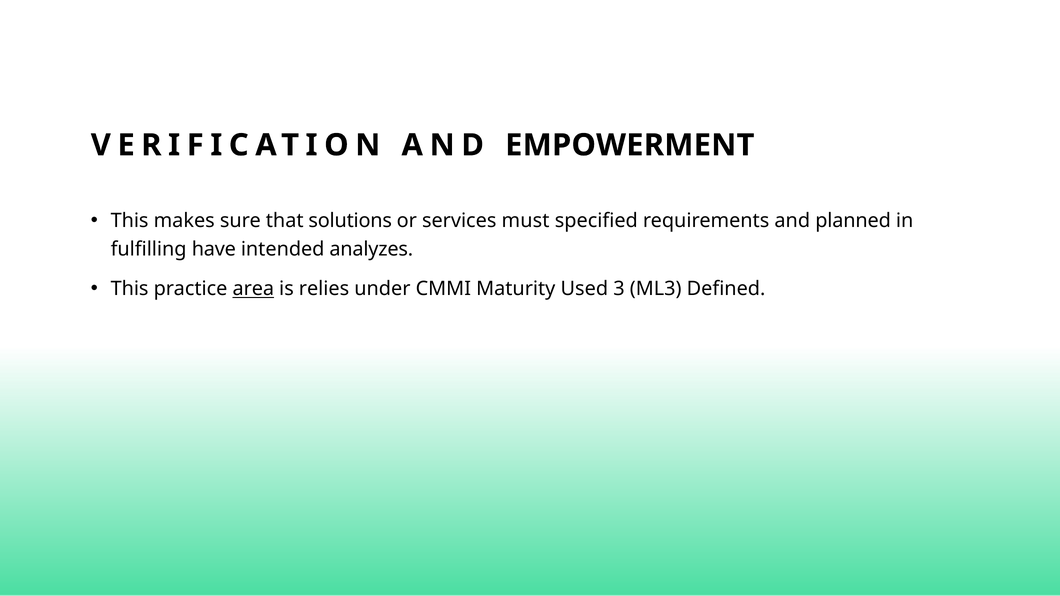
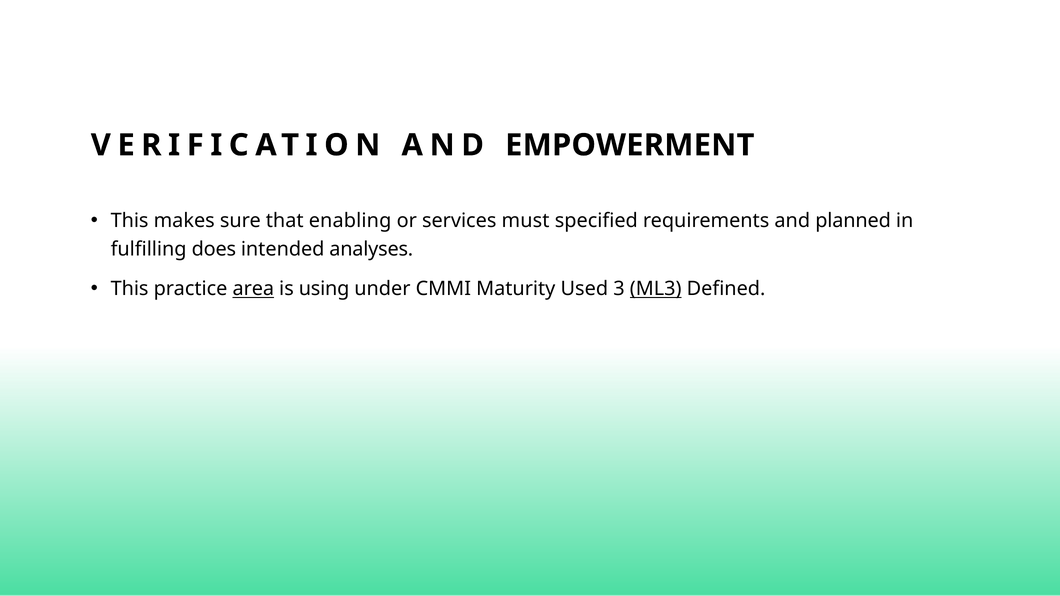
solutions: solutions -> enabling (350, 221)
have: have -> does (214, 249)
analyzes: analyzes -> analyses (371, 249)
relies: relies -> using (324, 289)
ML3 underline: none -> present (656, 289)
